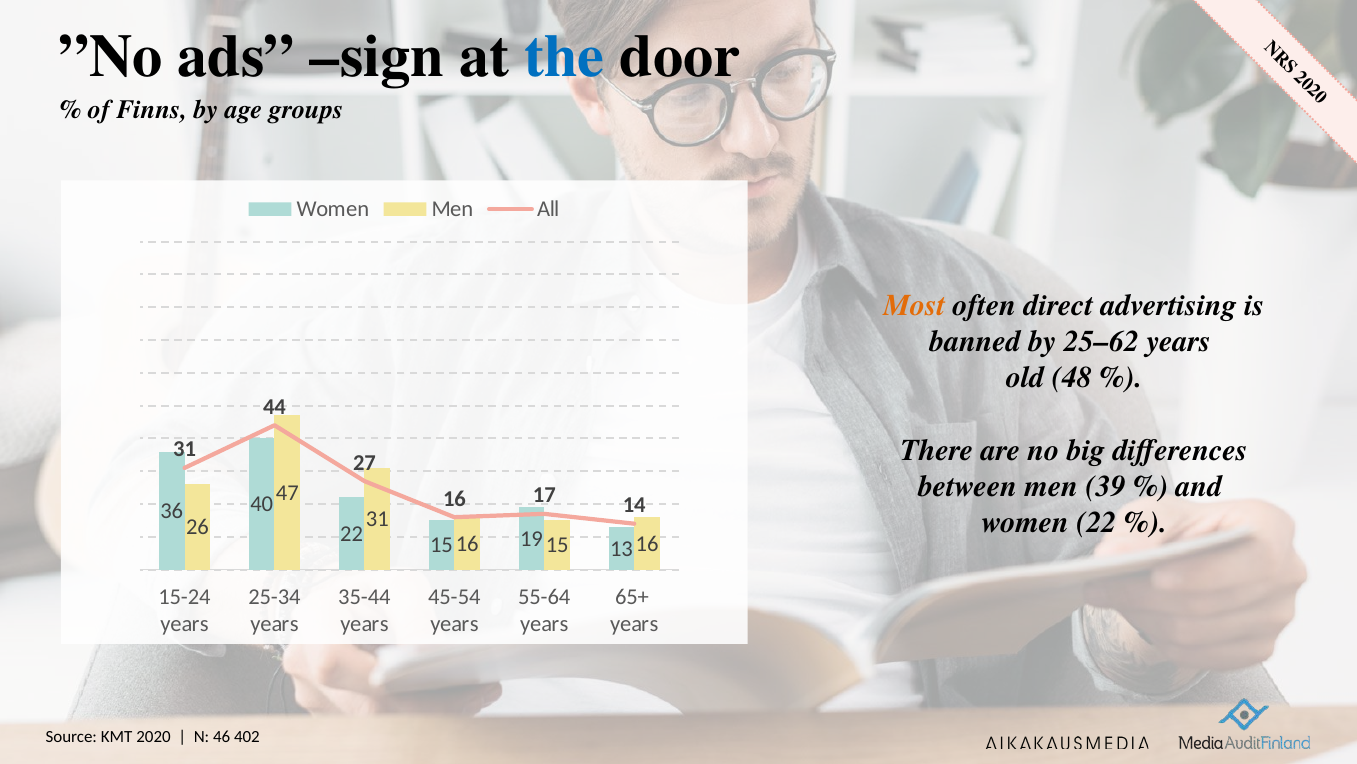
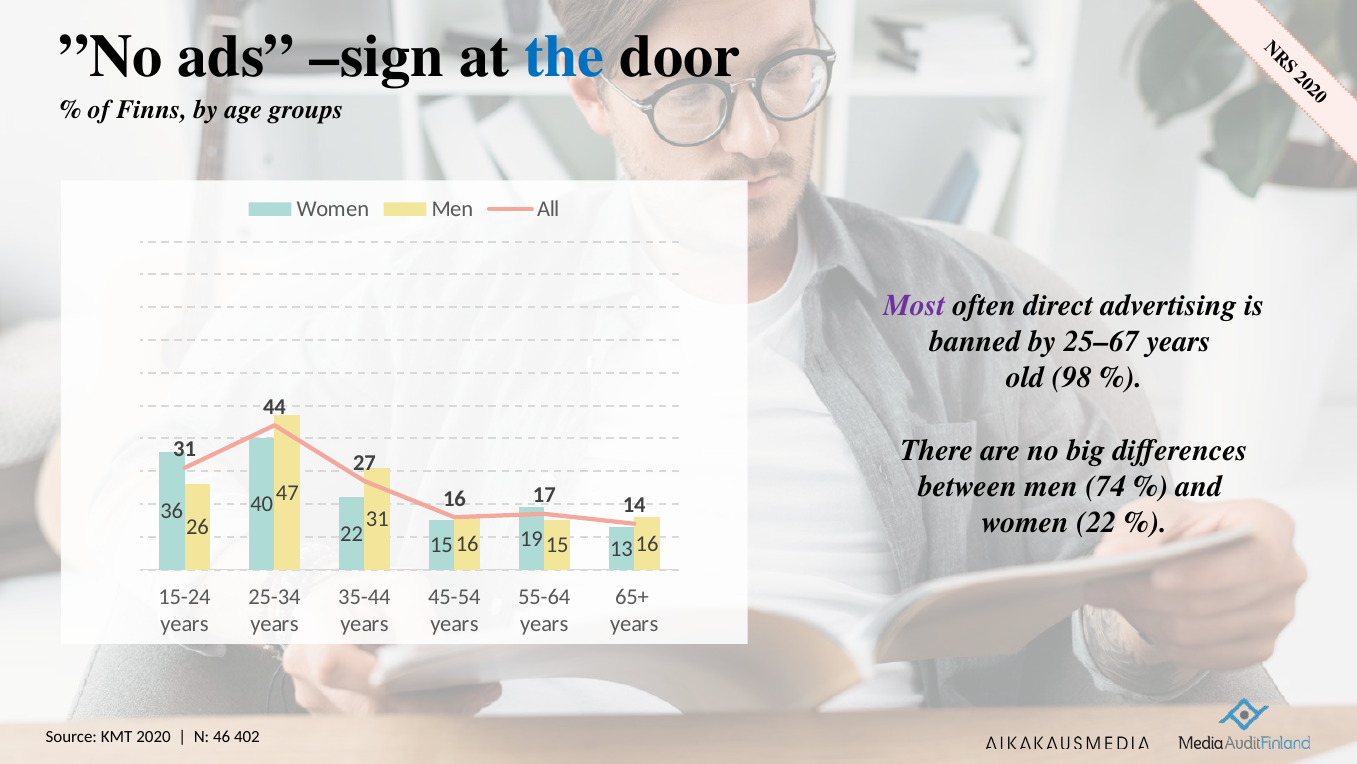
Most colour: orange -> purple (914, 305)
25–62: 25–62 -> 25–67 (1102, 341)
48: 48 -> 98 (1072, 378)
39: 39 -> 74 (1106, 486)
